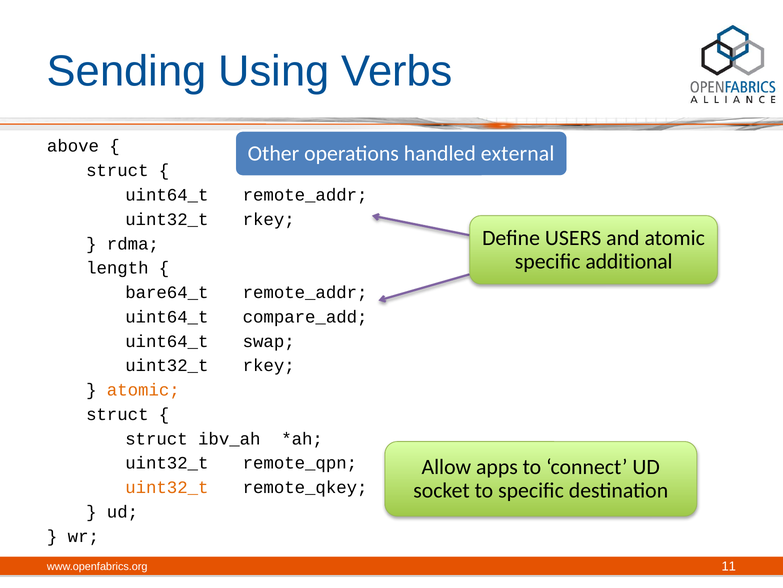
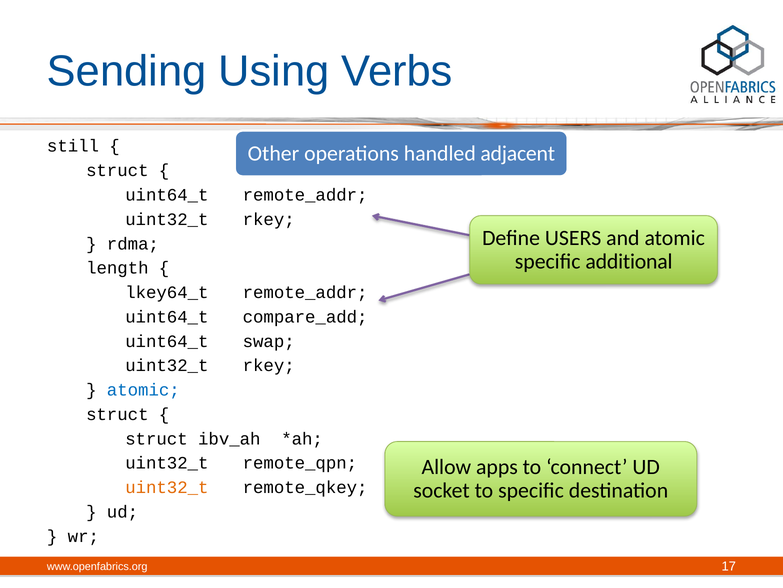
above: above -> still (73, 146)
external: external -> adjacent (518, 153)
bare64_t: bare64_t -> lkey64_t (167, 292)
atomic colour: orange -> blue (143, 390)
11: 11 -> 17 (729, 566)
